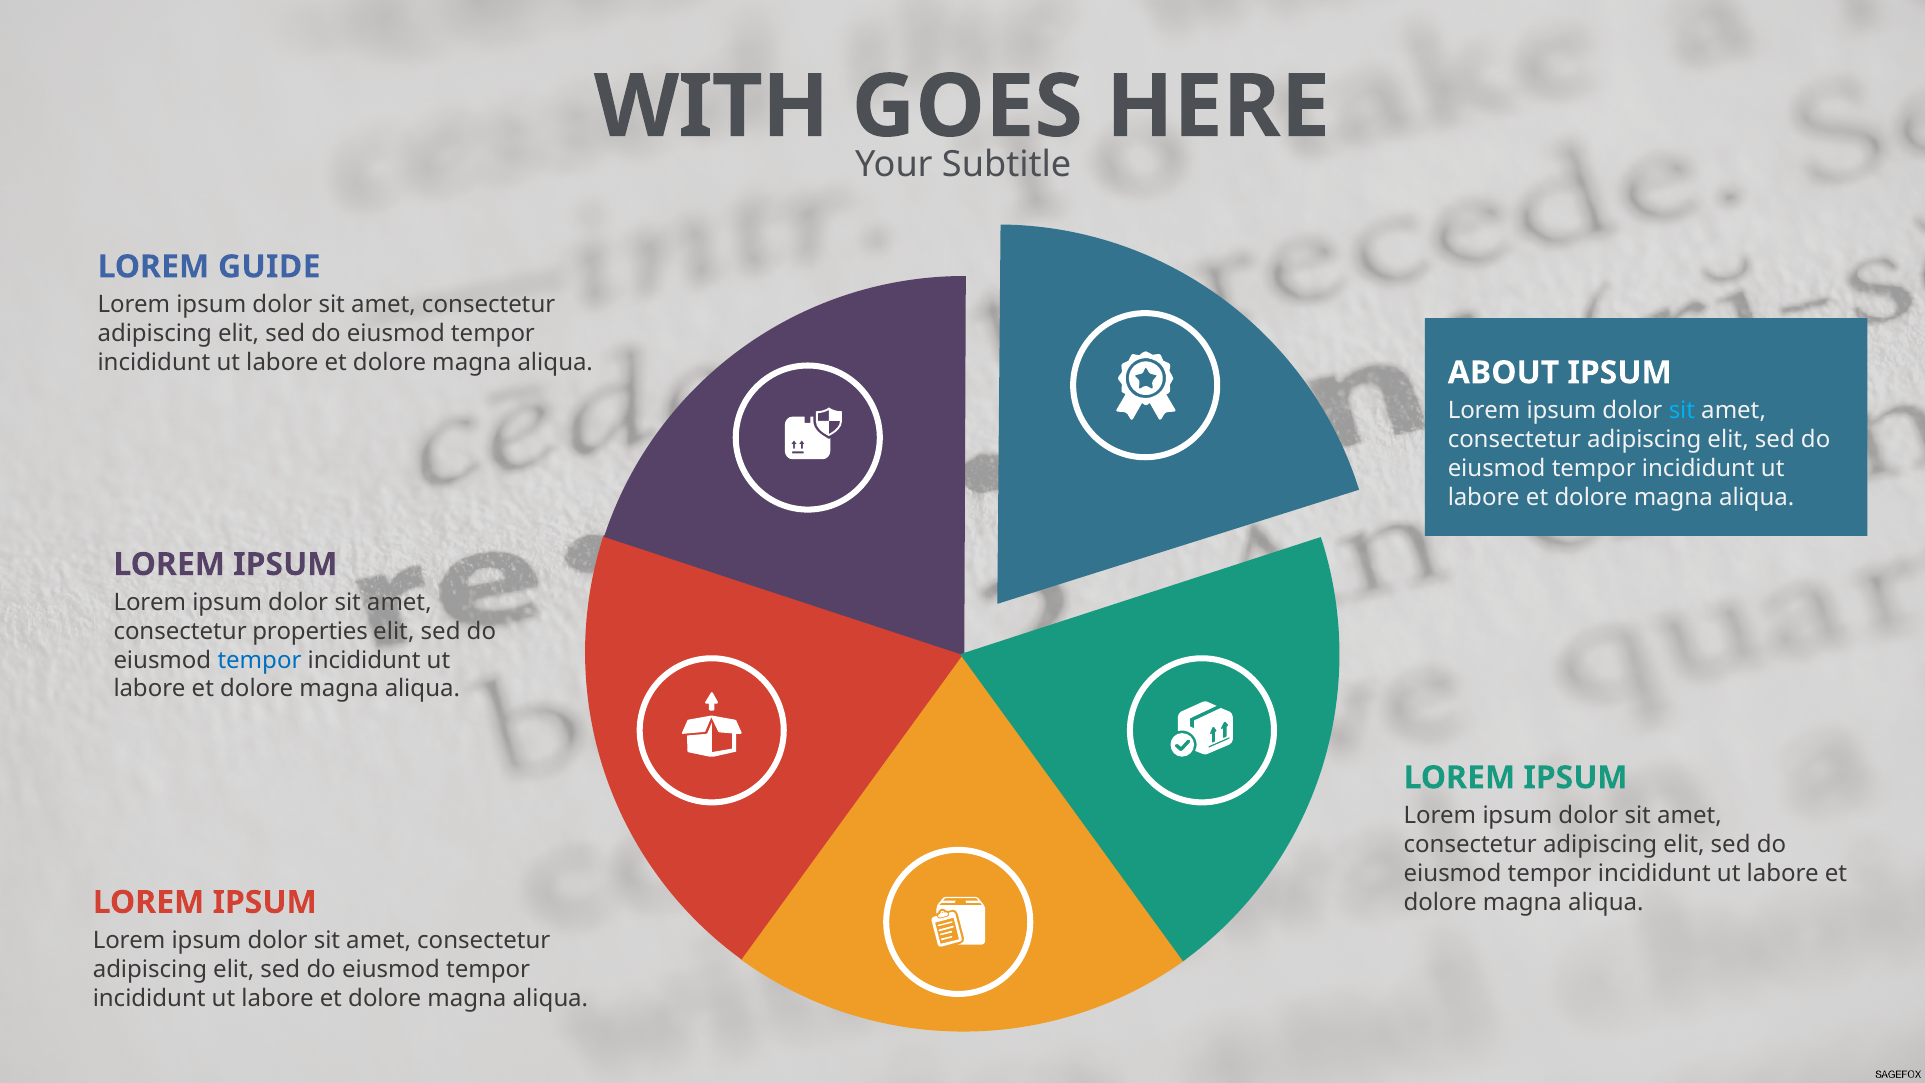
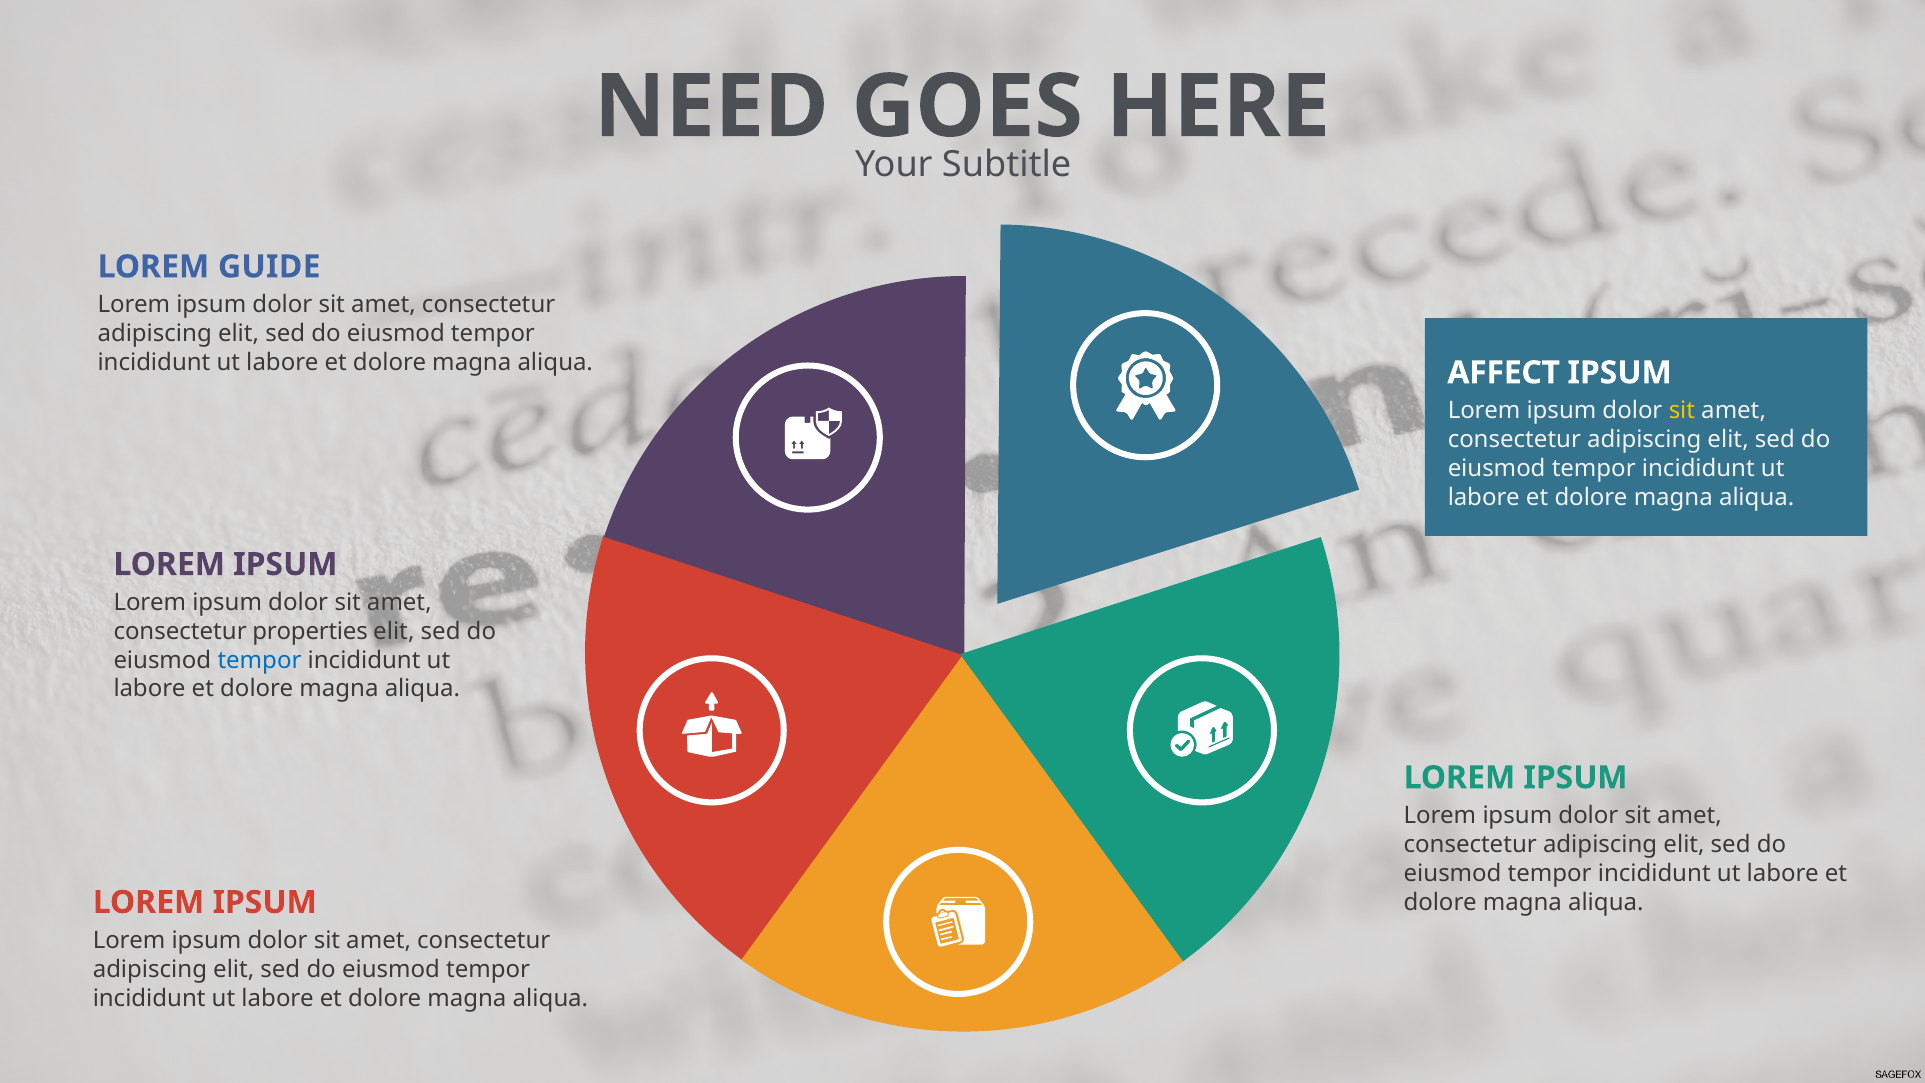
WITH: WITH -> NEED (711, 107)
ABOUT: ABOUT -> AFFECT (1504, 373)
sit colour: light blue -> yellow (1682, 411)
